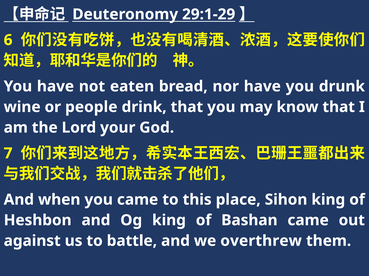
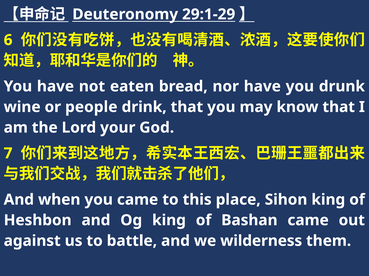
overthrew: overthrew -> wilderness (261, 241)
